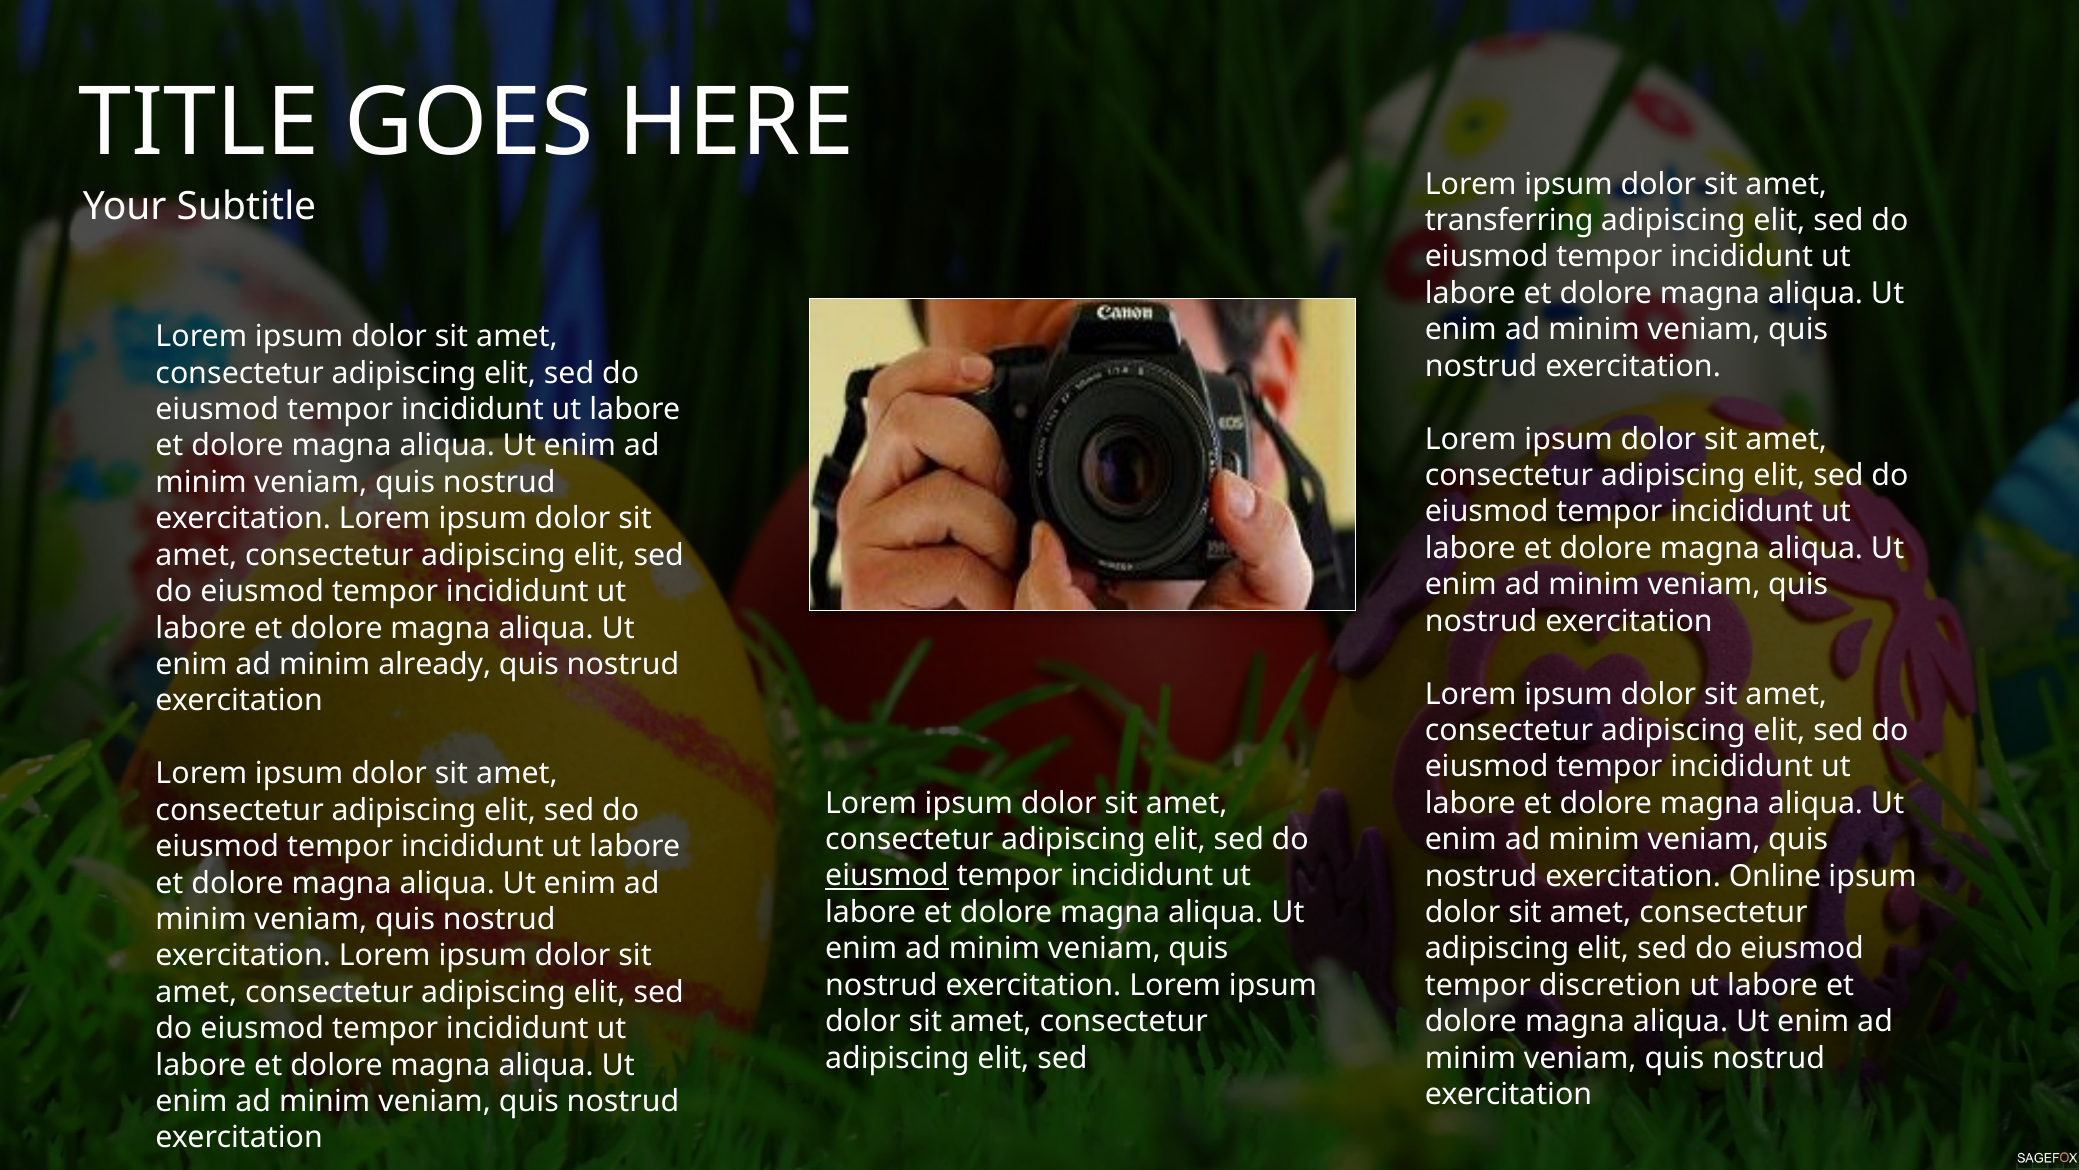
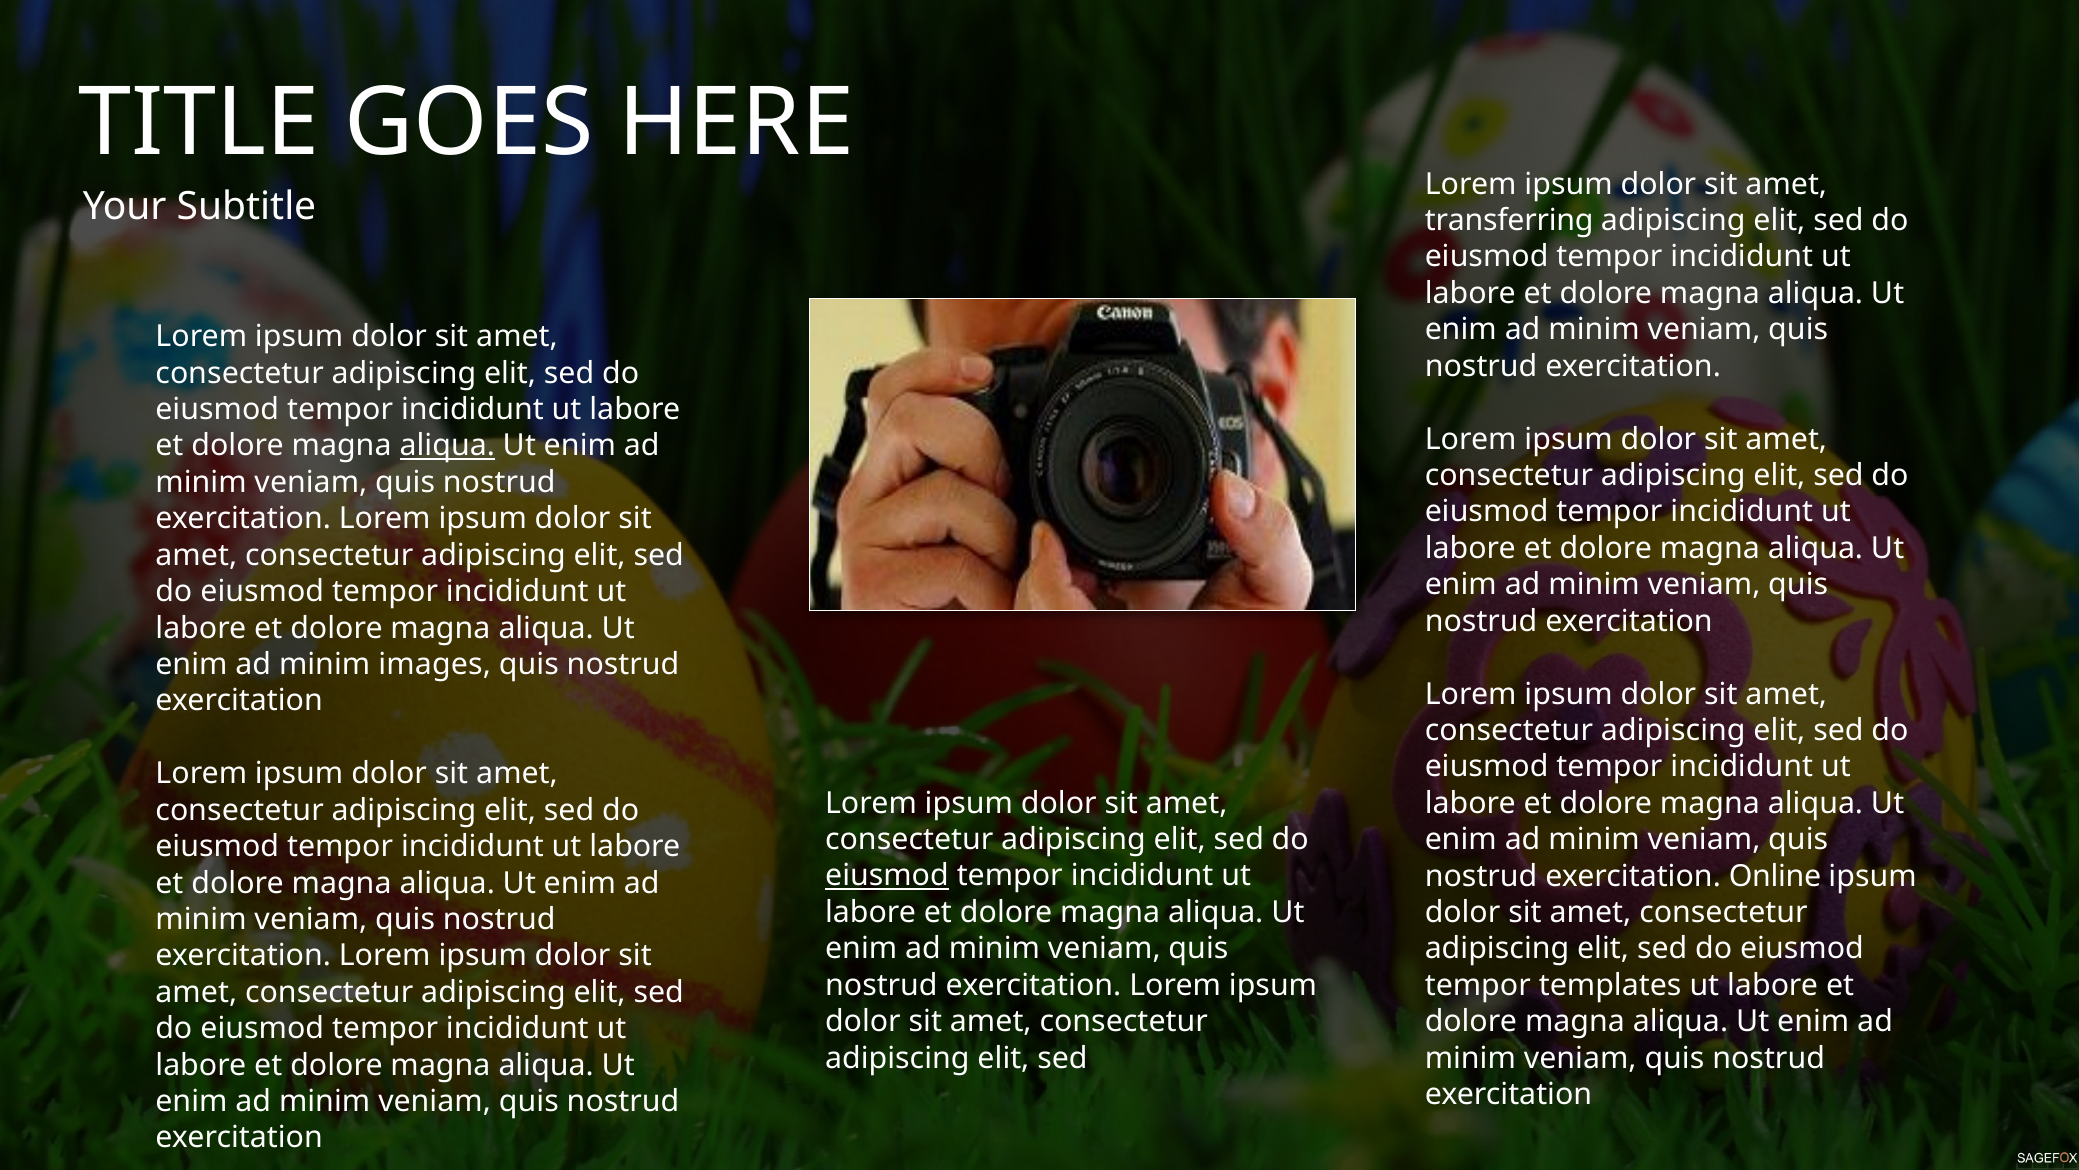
aliqua underline: none -> present (447, 446)
already: already -> images (435, 664)
discretion: discretion -> templates (1610, 985)
